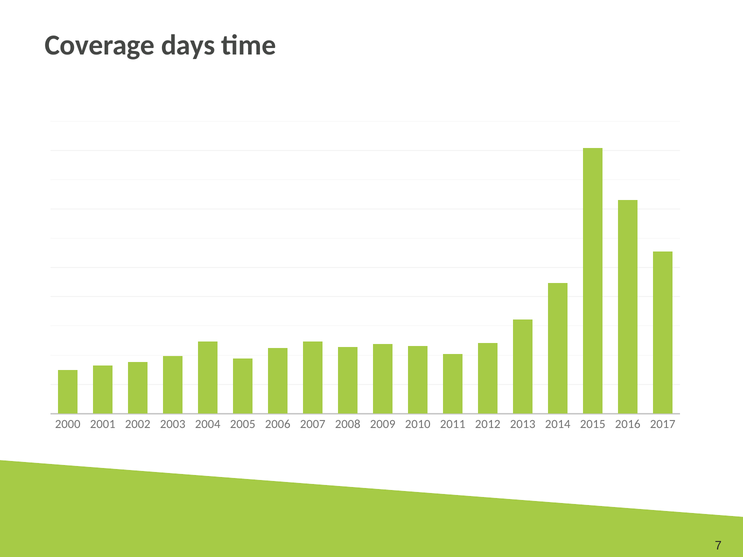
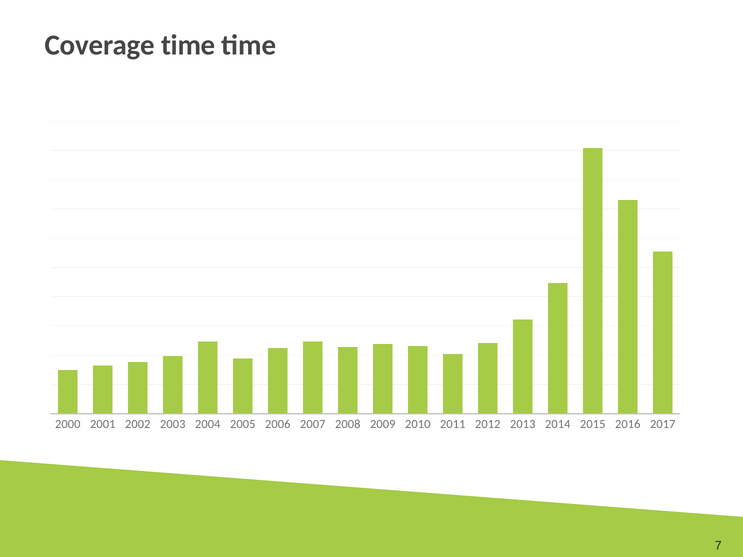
Coverage days: days -> time (188, 45)
